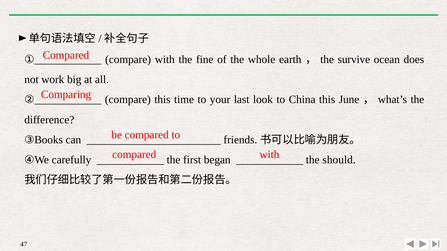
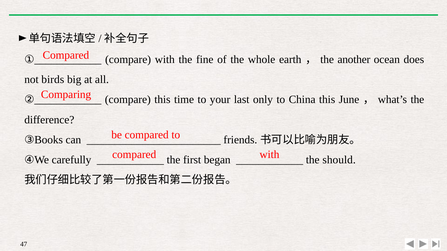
survive: survive -> another (354, 60)
work: work -> birds (53, 80)
look: look -> only (263, 100)
